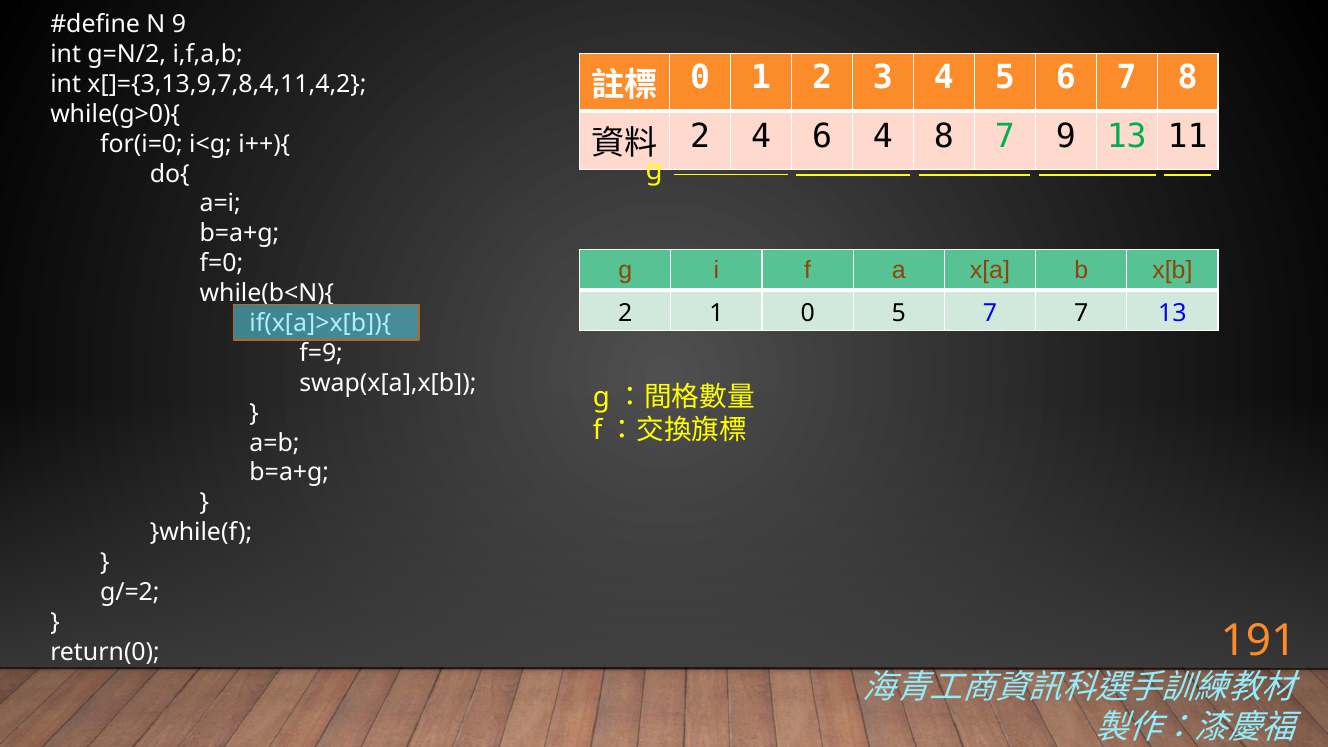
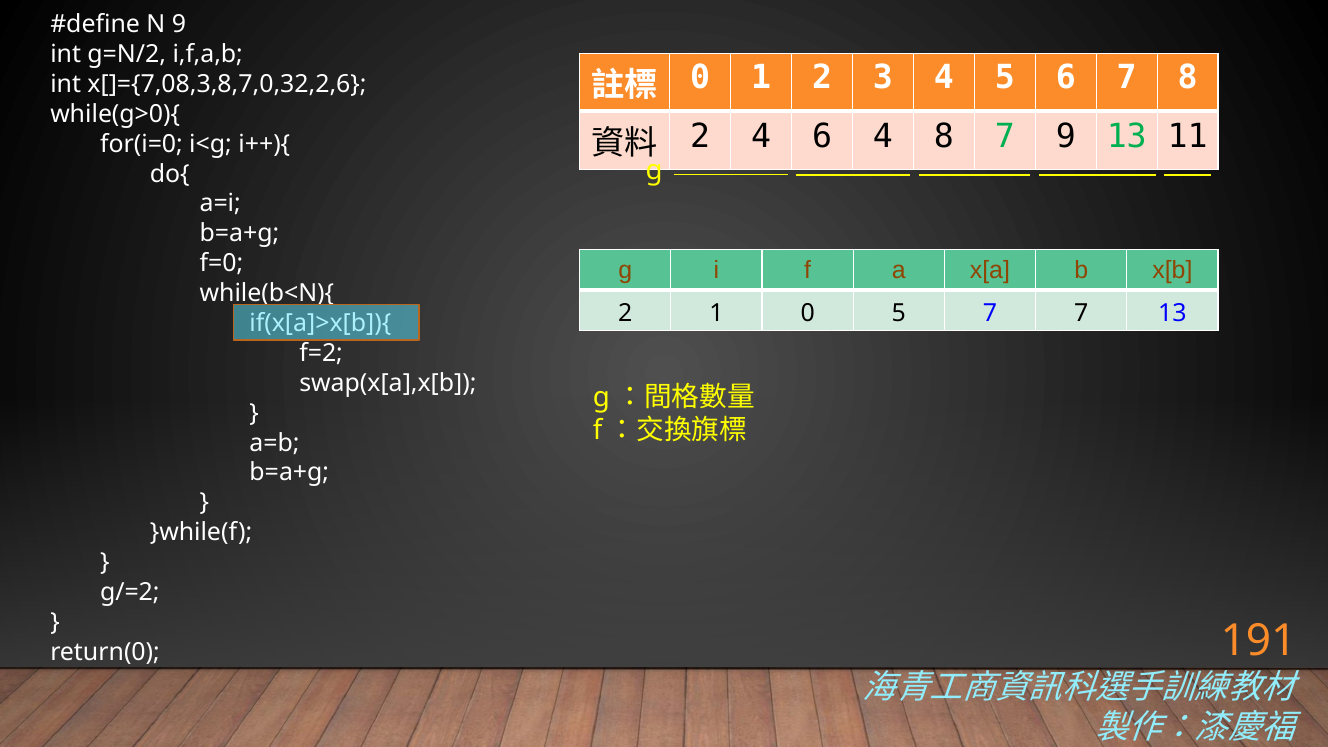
x[]={3,13,9,7,8,4,11,4,2: x[]={3,13,9,7,8,4,11,4,2 -> x[]={7,08,3,8,7,0,32,2,6 (227, 84)
f=9: f=9 -> f=2 (321, 353)
